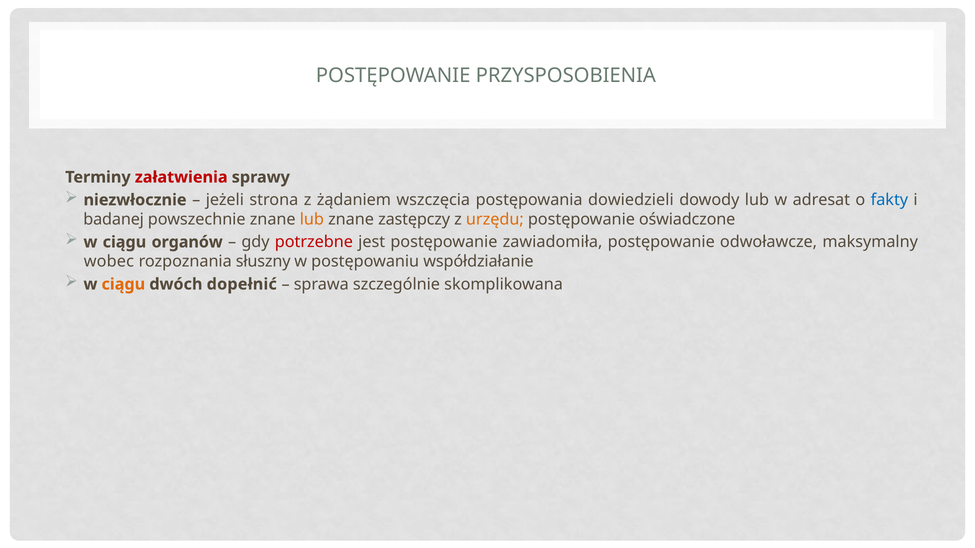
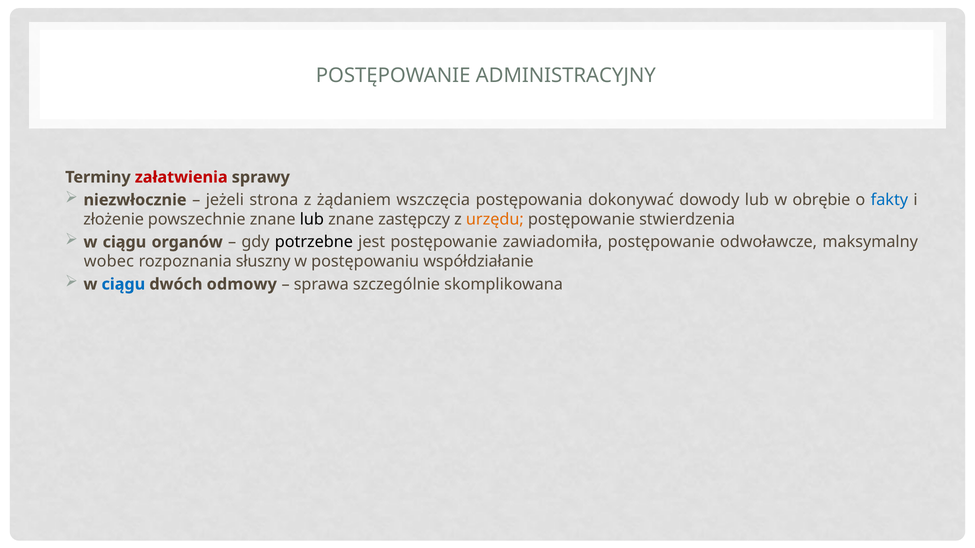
PRZYSPOSOBIENIA: PRZYSPOSOBIENIA -> ADMINISTRACYJNY (566, 76)
dowiedzieli: dowiedzieli -> dokonywać (631, 200)
adresat: adresat -> obrębie (821, 200)
badanej: badanej -> złożenie (114, 220)
lub colour: orange -> black (312, 220)
oświadczone: oświadczone -> stwierdzenia (687, 220)
potrzebne colour: red -> black (314, 242)
ciągu colour: orange -> blue (123, 284)
dopełnić: dopełnić -> odmowy (242, 284)
